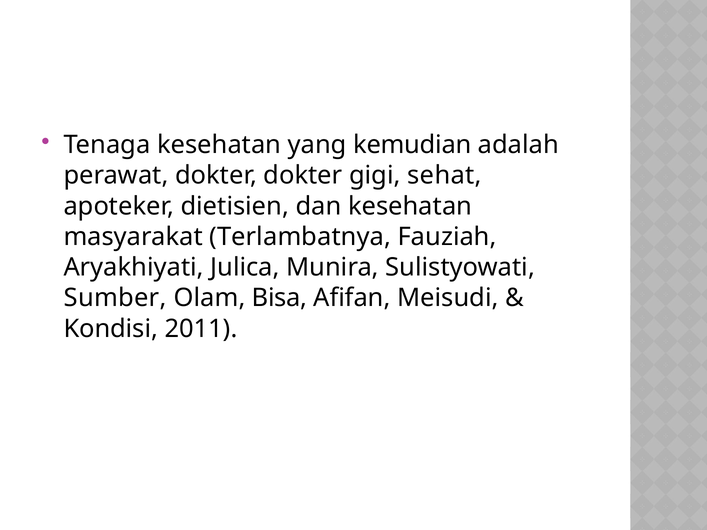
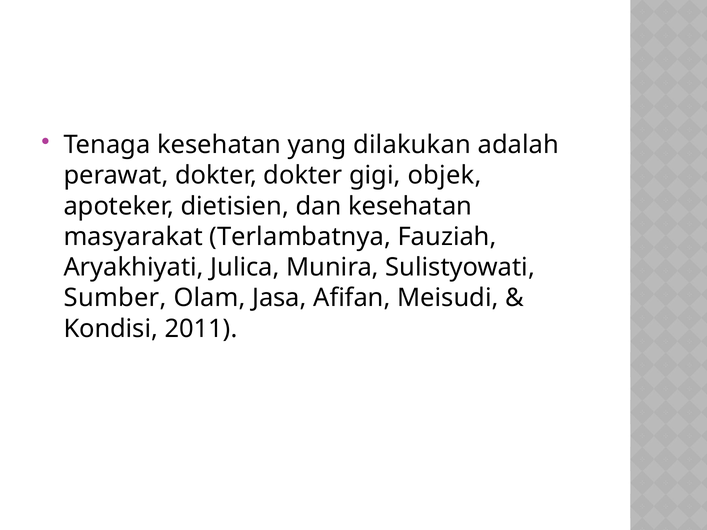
kemudian: kemudian -> dilakukan (412, 145)
sehat: sehat -> objek (444, 176)
Bisa: Bisa -> Jasa (279, 298)
